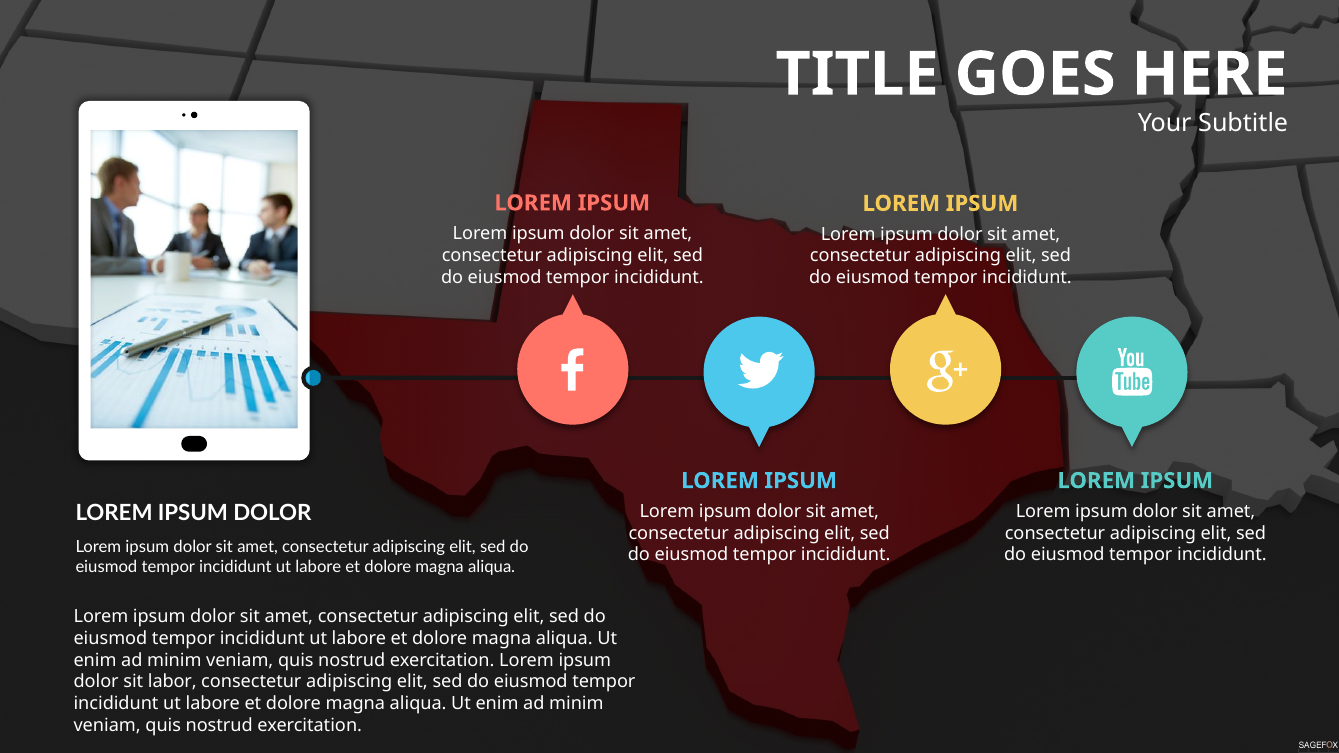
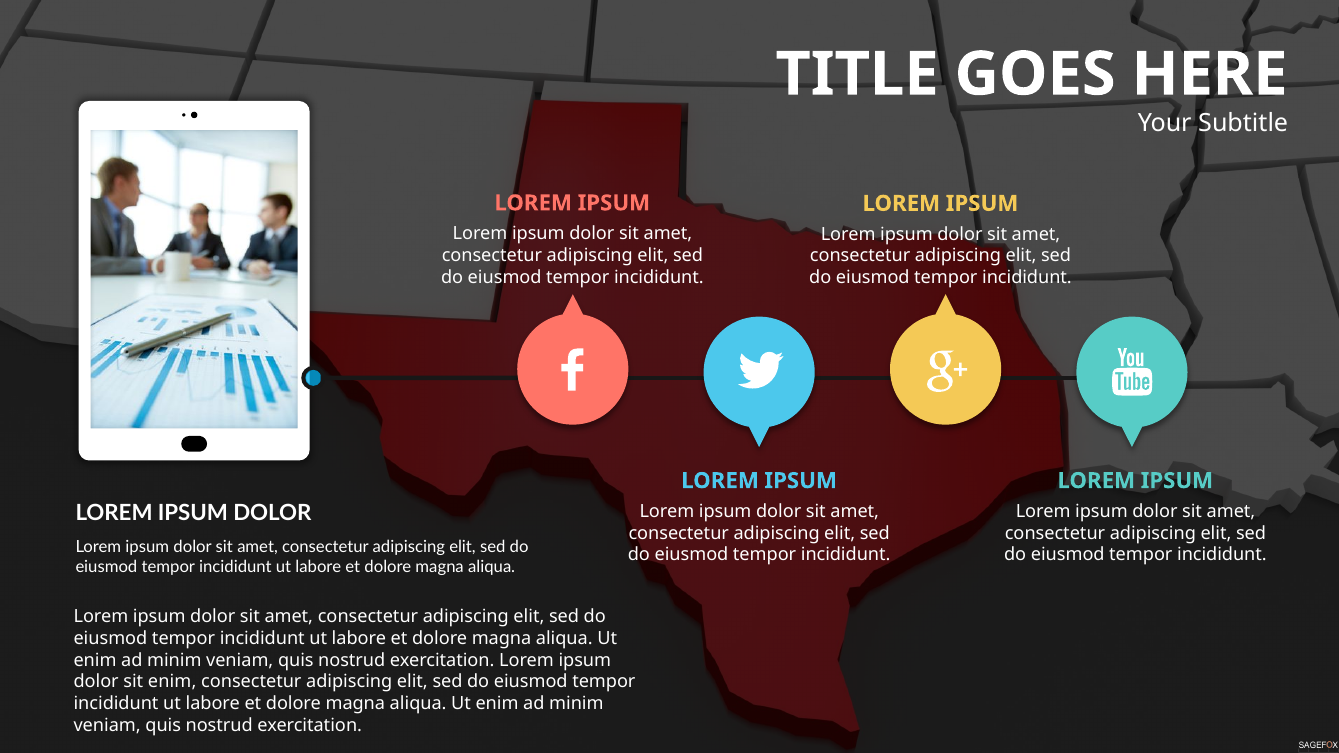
sit labor: labor -> enim (172, 682)
